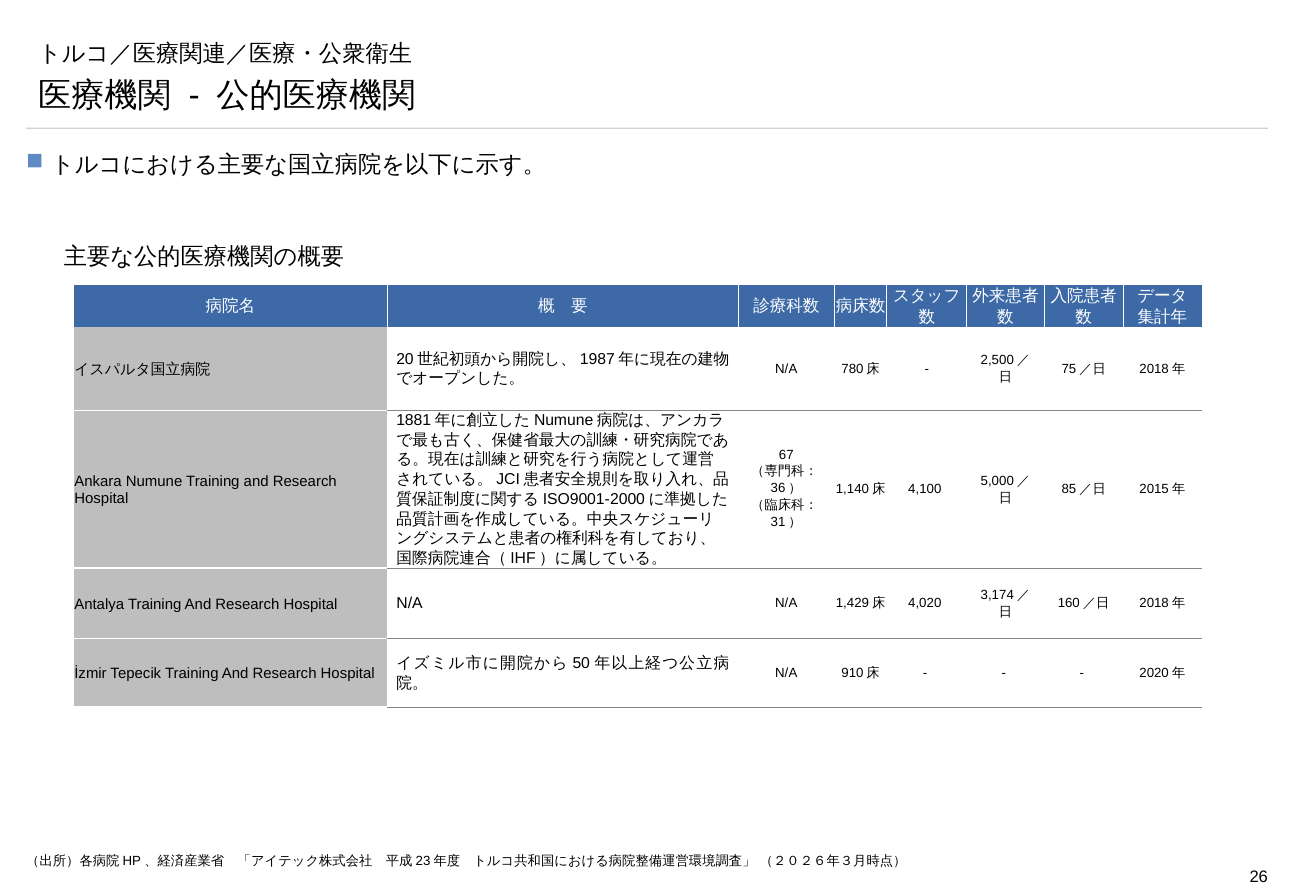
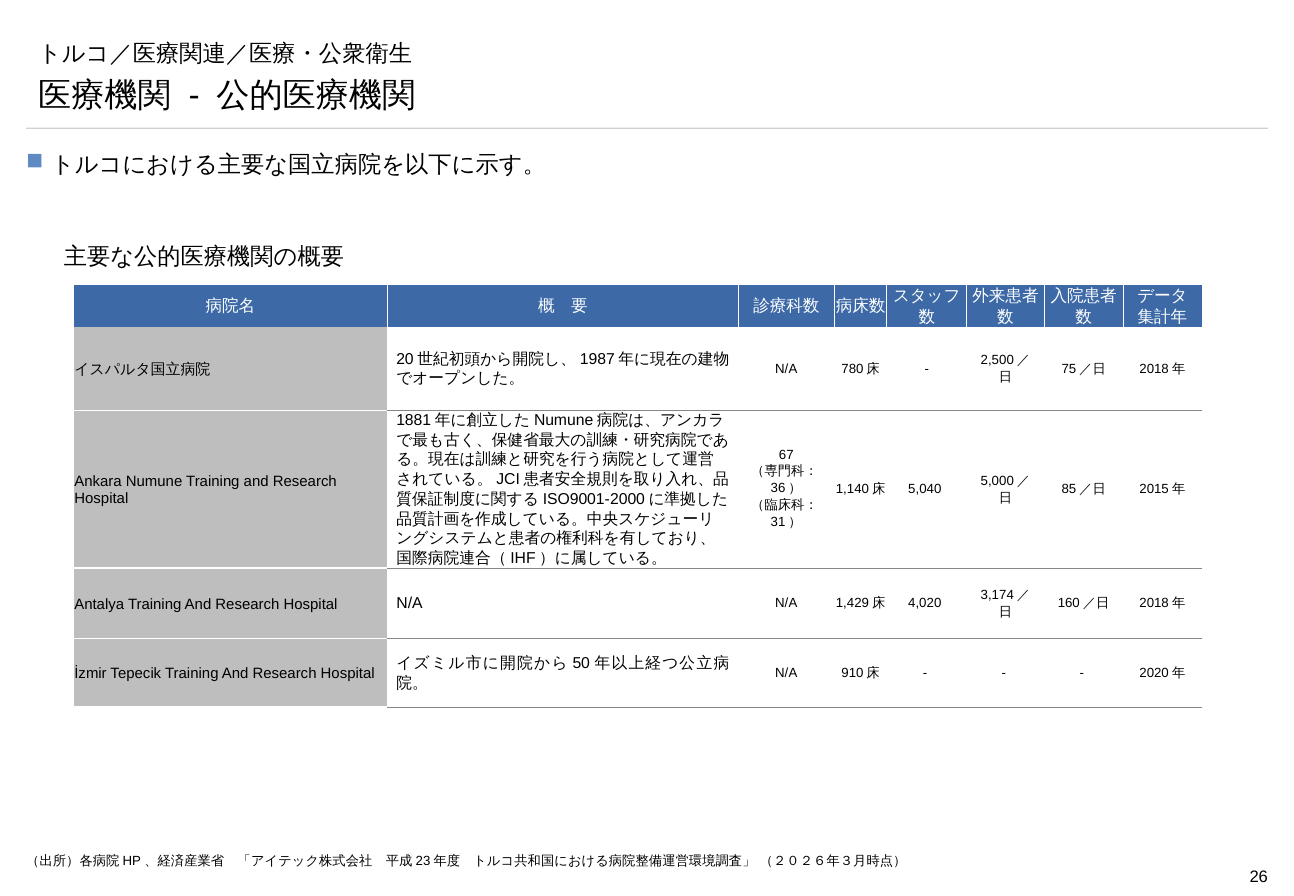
4,100: 4,100 -> 5,040 (925, 489)
